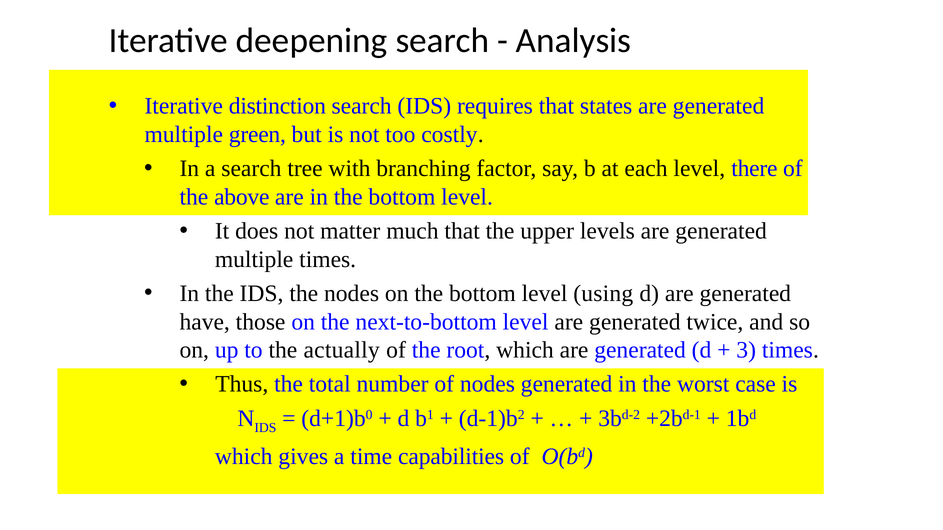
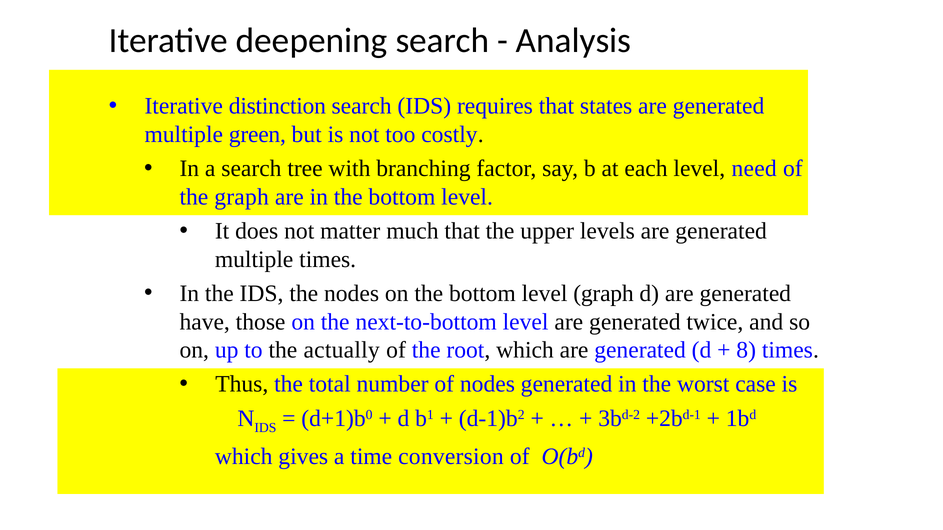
there: there -> need (754, 169)
the above: above -> graph (242, 197)
level using: using -> graph (604, 294)
3: 3 -> 8 (746, 350)
capabilities: capabilities -> conversion (451, 457)
